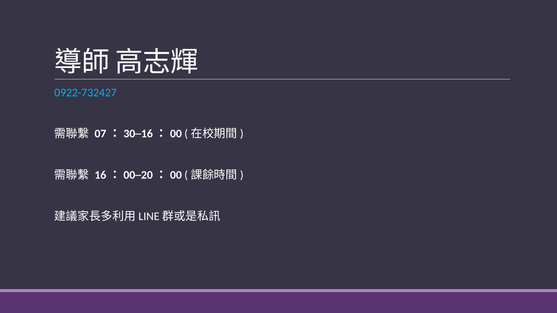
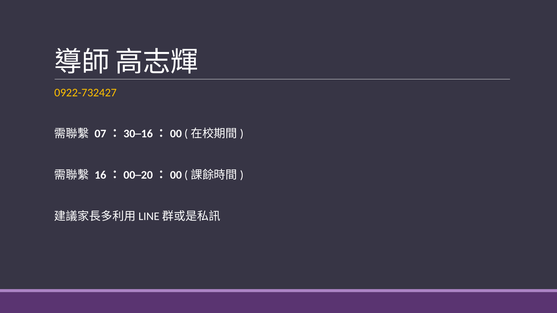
0922-732427 colour: light blue -> yellow (85, 93)
